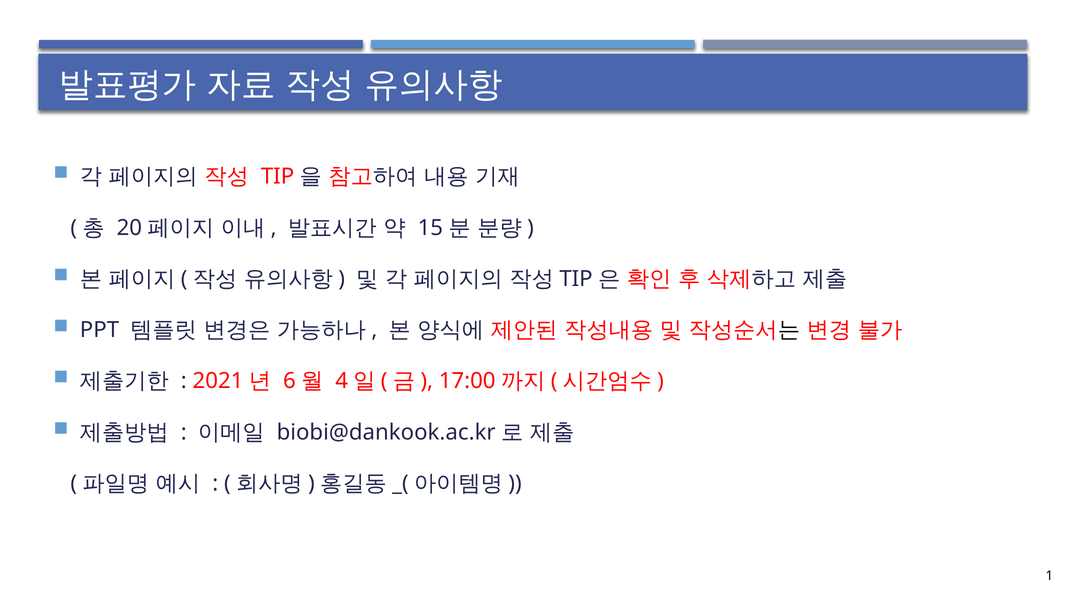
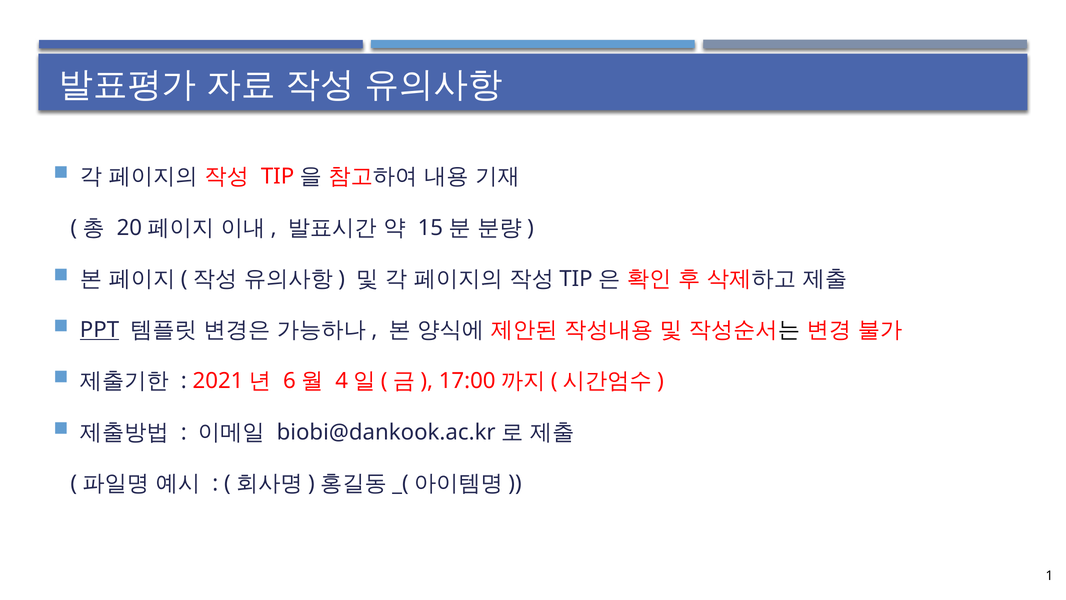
PPT underline: none -> present (99, 330)
